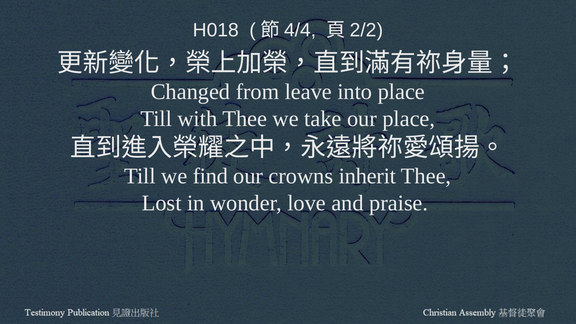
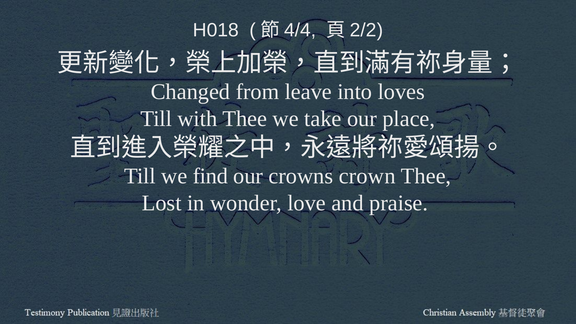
into place: place -> loves (401, 92)
inherit: inherit -> crown (367, 176)
